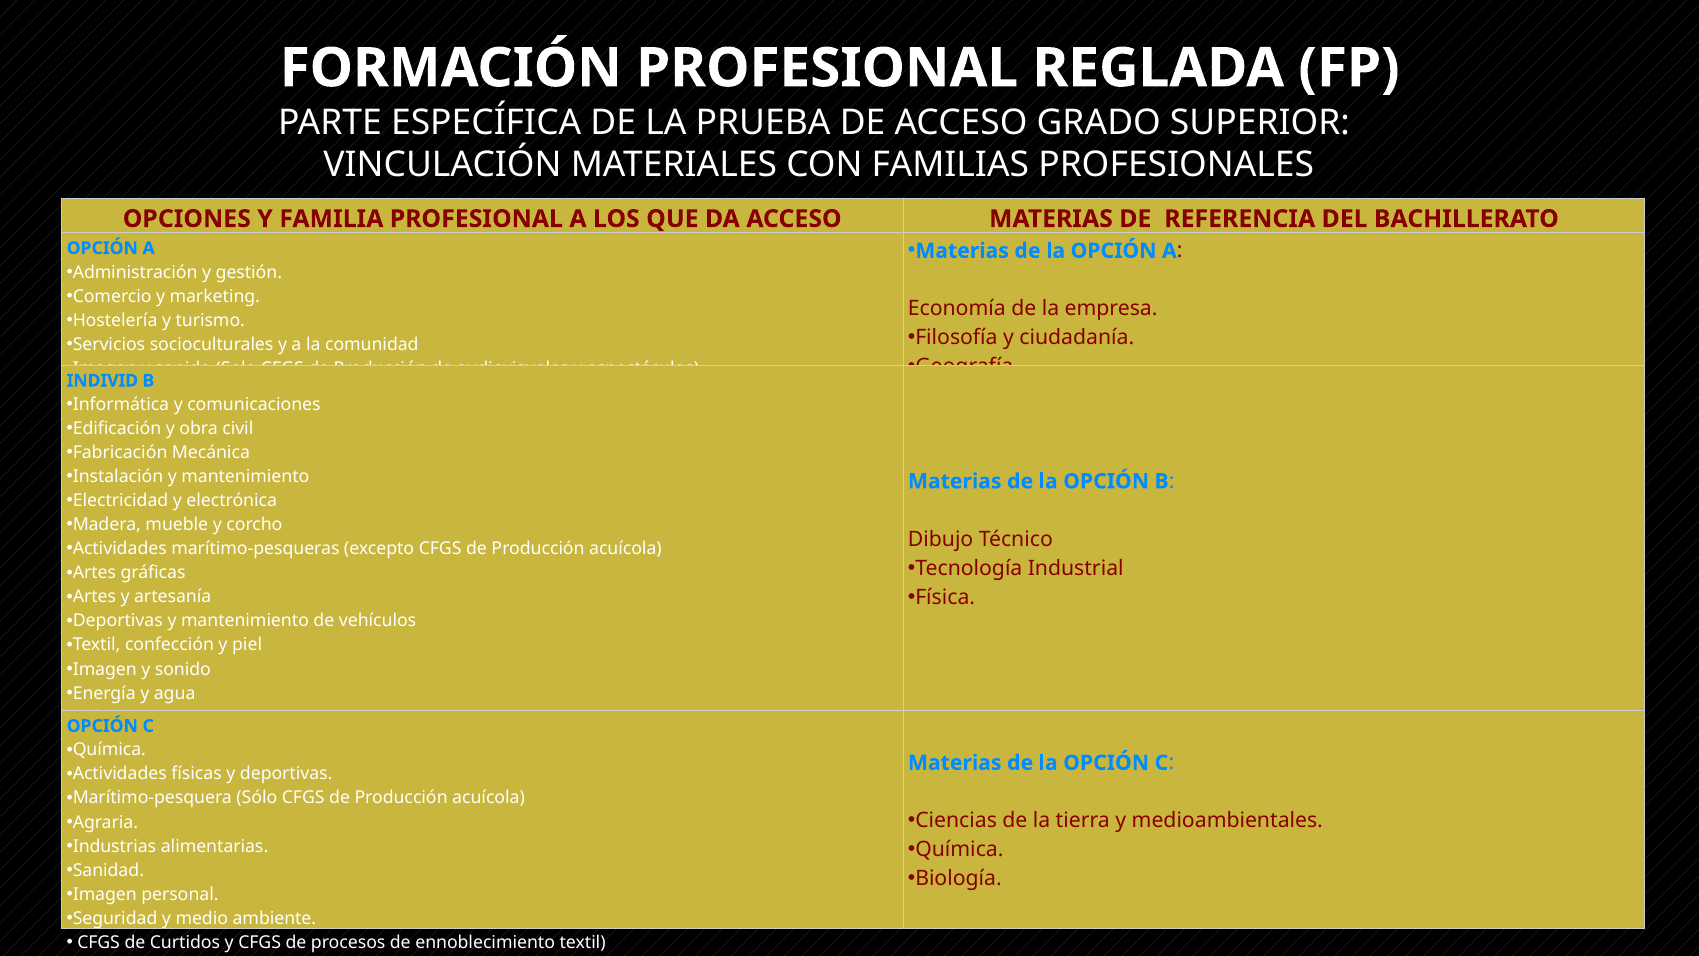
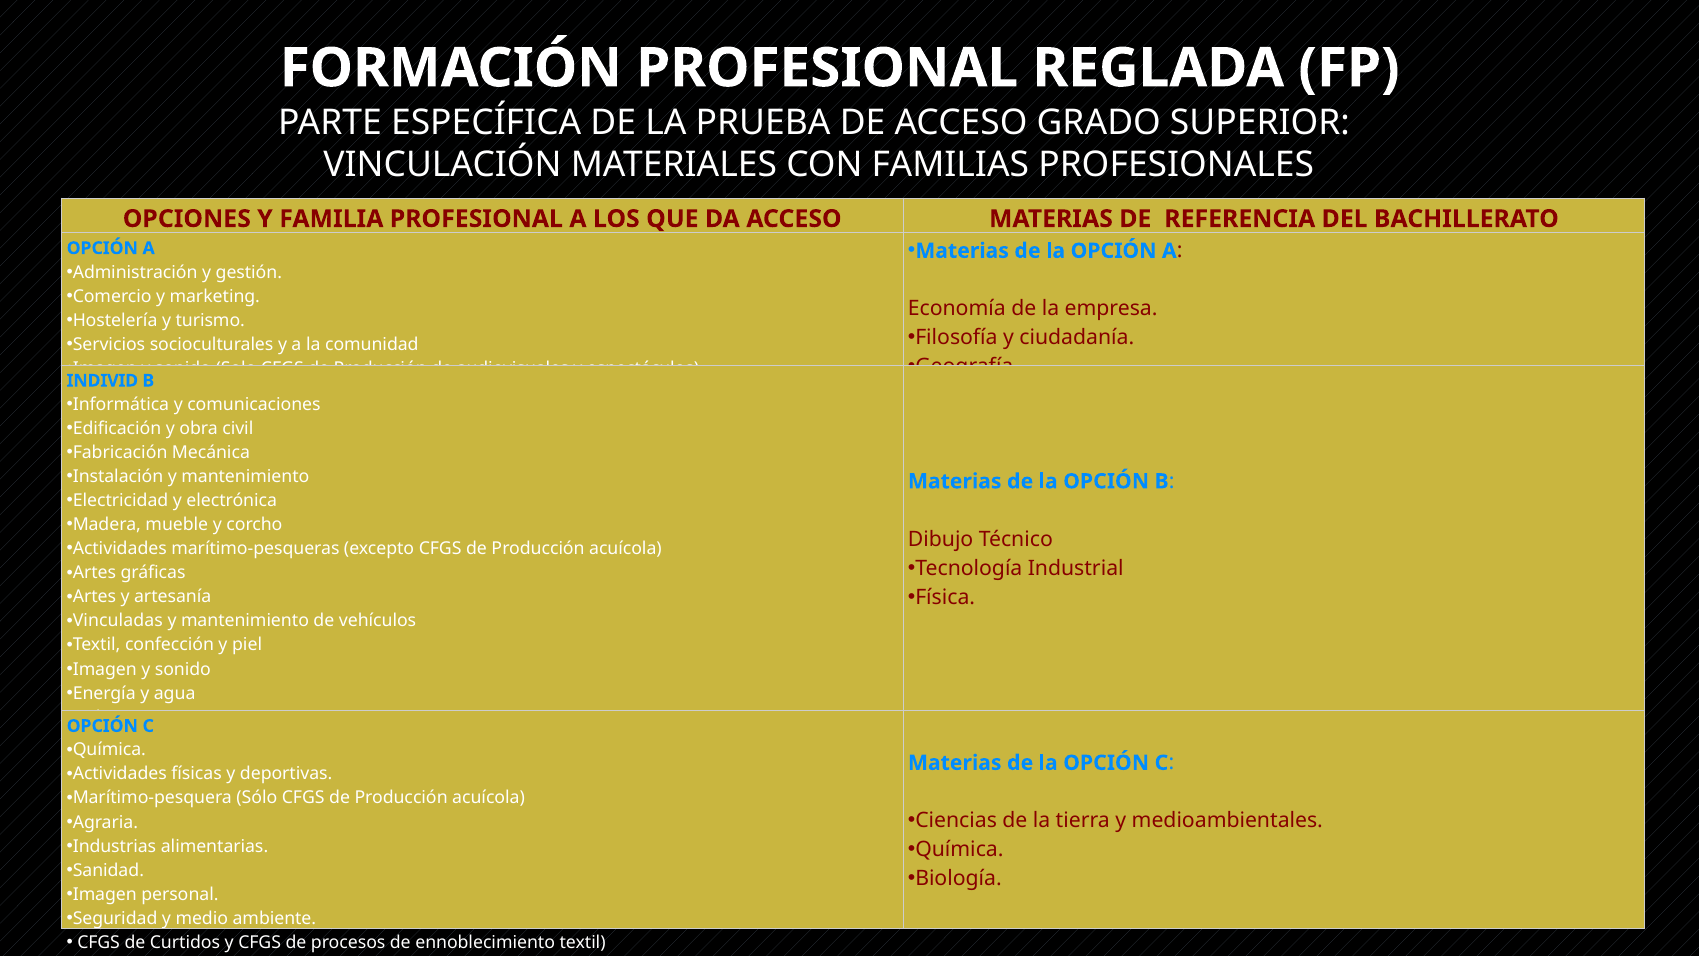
Deportivas: Deportivas -> Vinculadas (118, 621)
